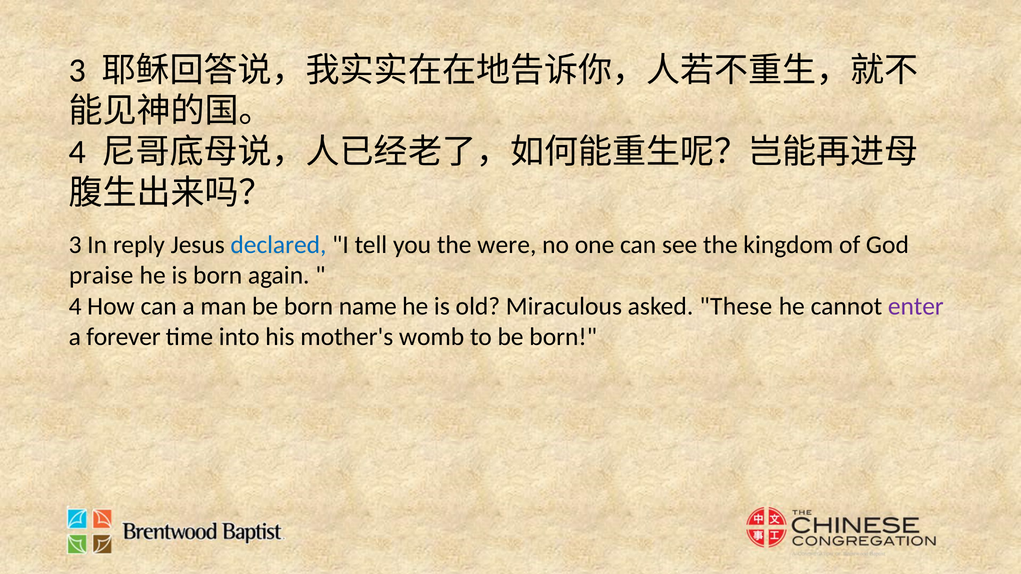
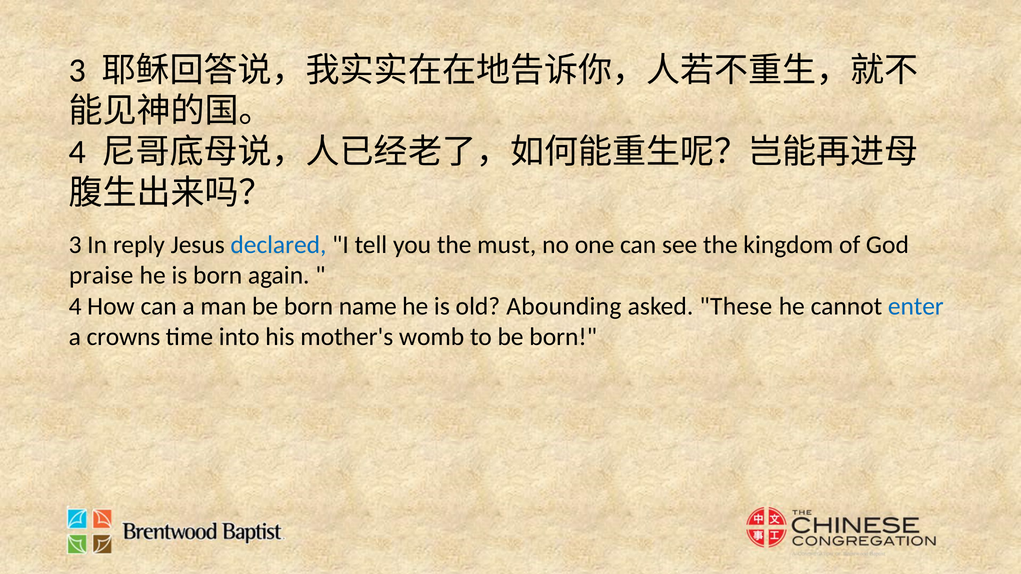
were: were -> must (507, 245)
Miraculous: Miraculous -> Abounding (564, 306)
enter colour: purple -> blue (916, 306)
forever: forever -> crowns (123, 337)
